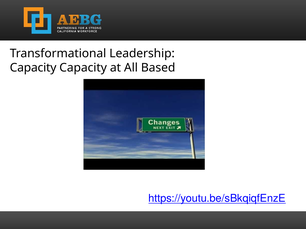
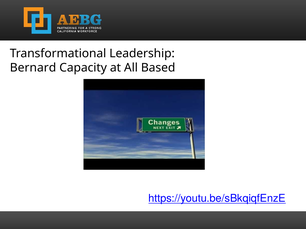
Capacity: Capacity -> Bernard (33, 68)
